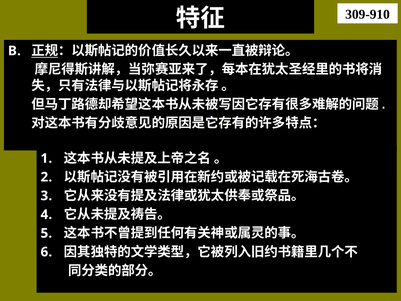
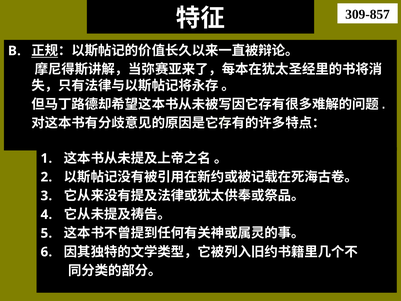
309-910: 309-910 -> 309-857 (368, 14)
